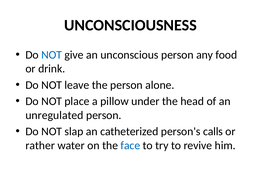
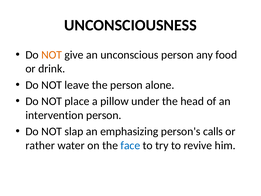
NOT colour: blue -> orange (52, 55)
unregulated: unregulated -> intervention (54, 115)
catheterized: catheterized -> emphasizing (129, 131)
